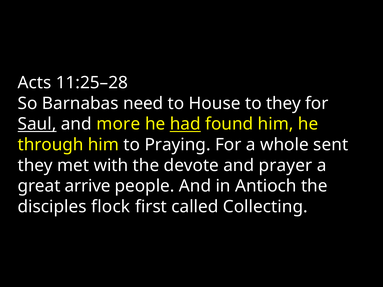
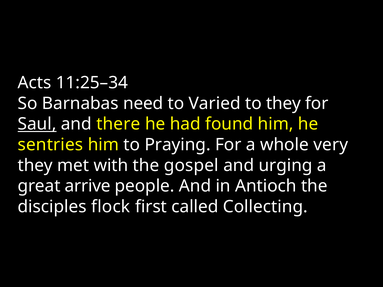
11:25–28: 11:25–28 -> 11:25–34 (92, 83)
House: House -> Varied (215, 104)
more: more -> there (118, 124)
had underline: present -> none (185, 124)
through: through -> sentries (50, 145)
sent: sent -> very (331, 145)
devote: devote -> gospel (191, 165)
prayer: prayer -> urging (286, 165)
